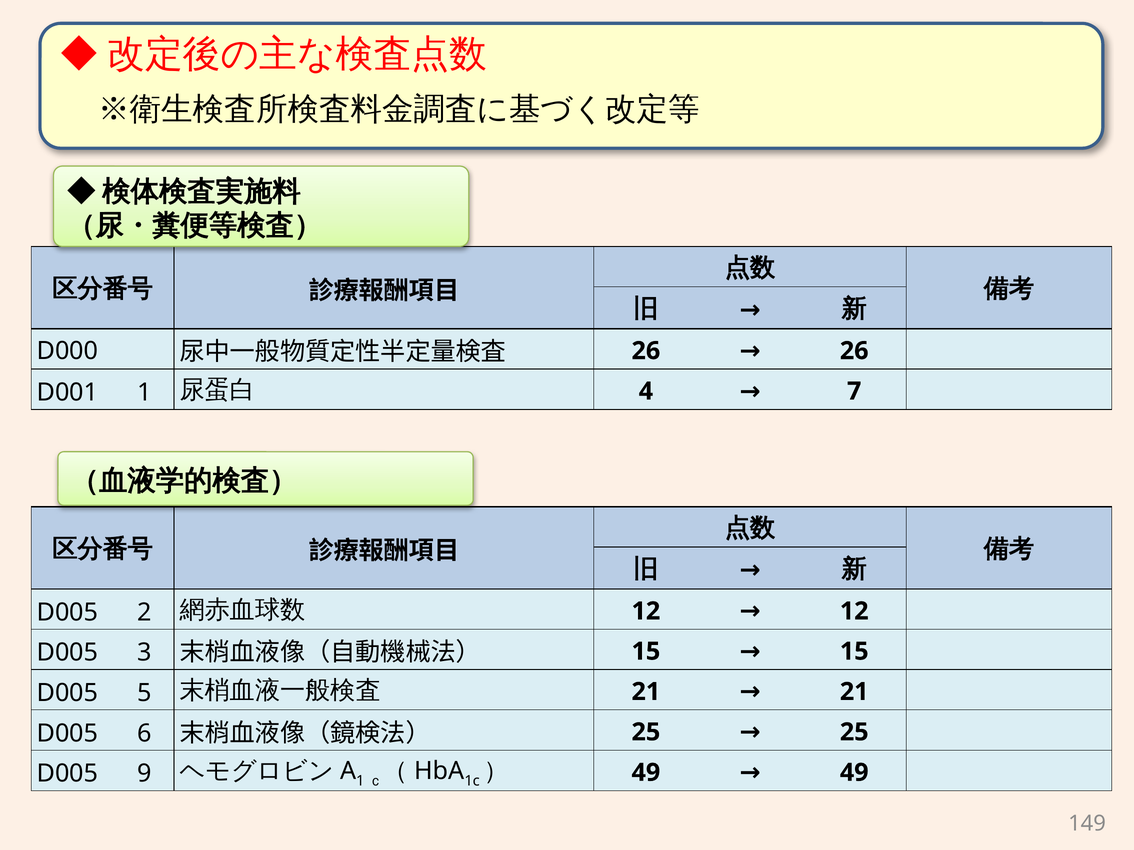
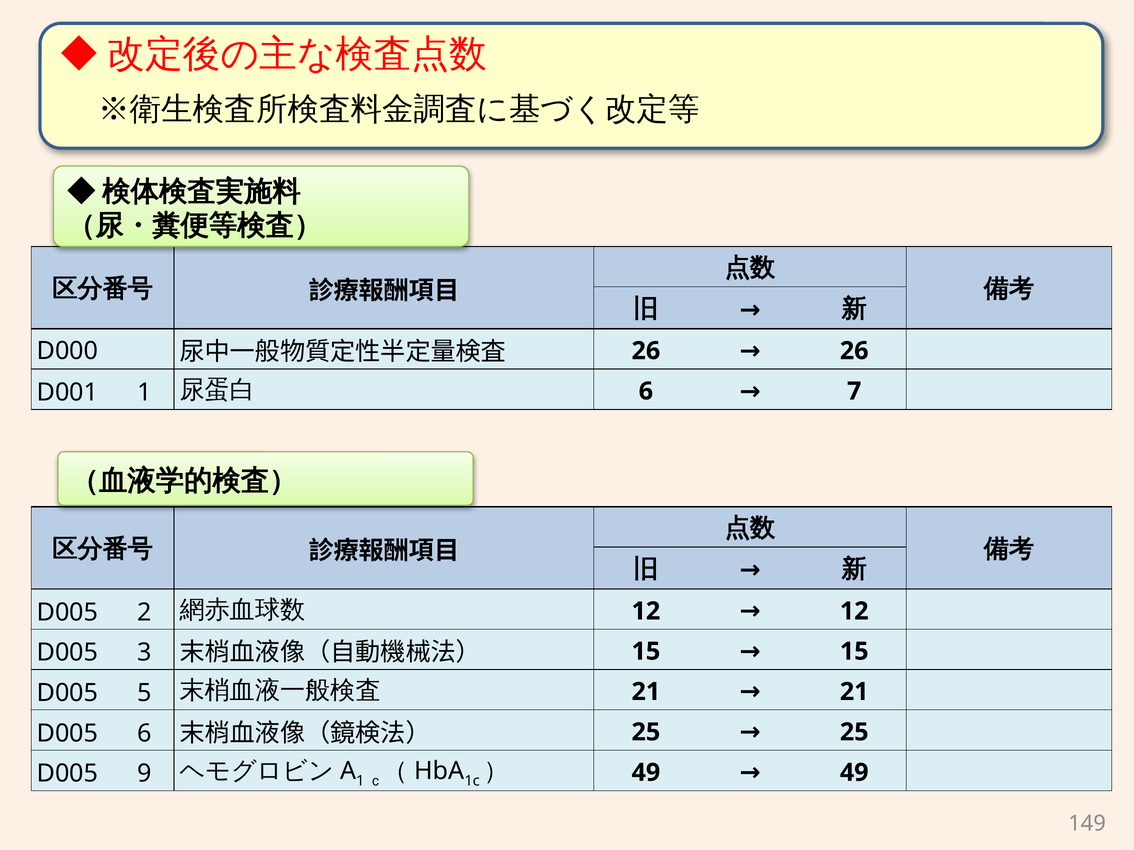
4: 4 -> 6 (646, 391)
